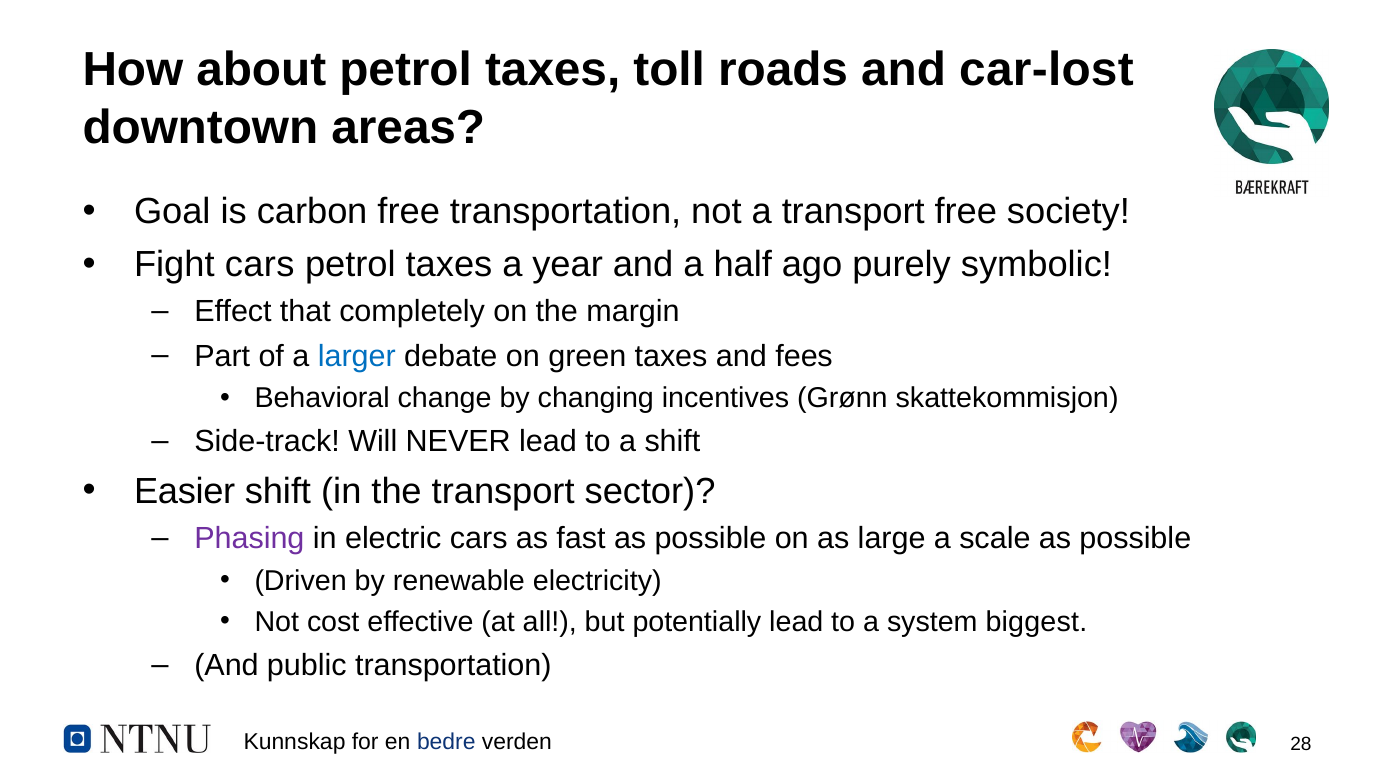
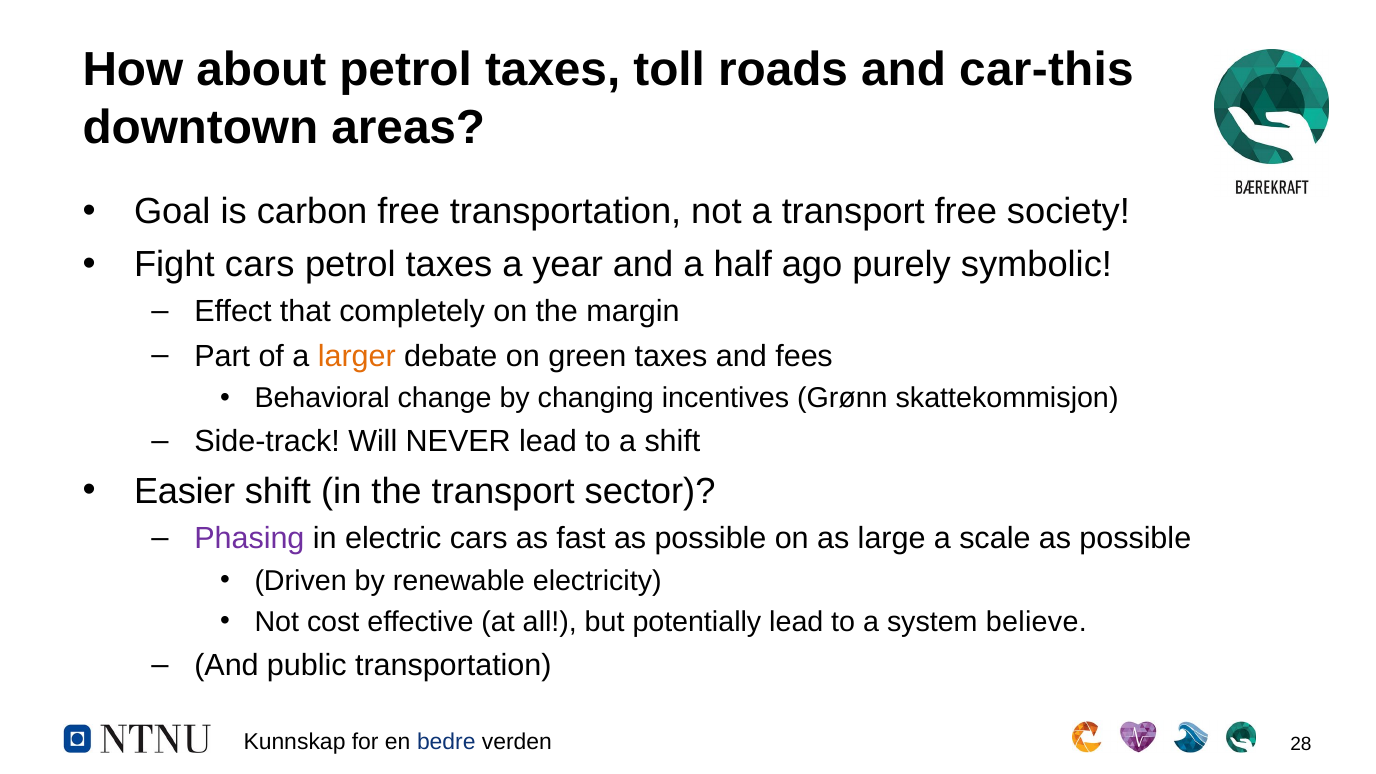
car-lost: car-lost -> car-this (1046, 70)
larger colour: blue -> orange (357, 356)
biggest: biggest -> believe (1036, 622)
